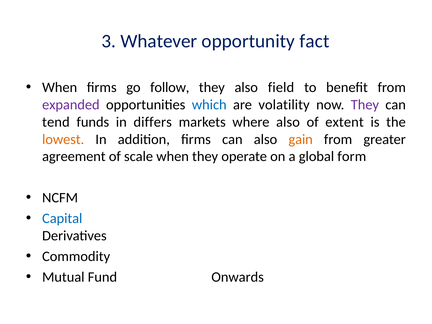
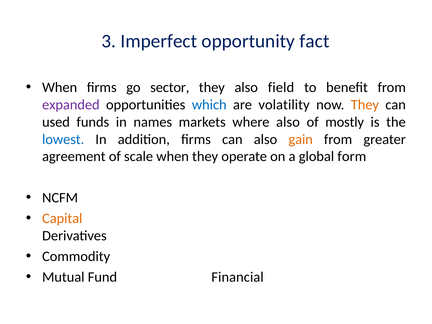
Whatever: Whatever -> Imperfect (159, 41)
follow: follow -> sector (170, 87)
They colour: purple -> orange (365, 105)
tend: tend -> used (56, 122)
differs: differs -> names (153, 122)
extent: extent -> mostly (345, 122)
lowest colour: orange -> blue (63, 139)
Capital colour: blue -> orange (62, 218)
Onwards: Onwards -> Financial (238, 277)
